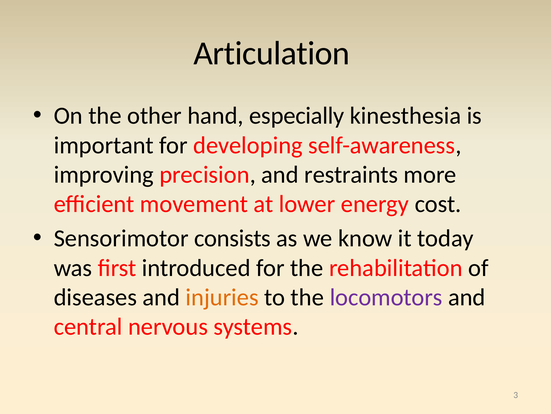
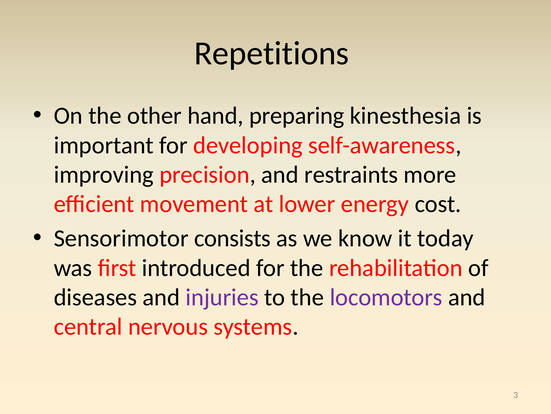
Articulation: Articulation -> Repetitions (272, 53)
especially: especially -> preparing (297, 116)
injuries colour: orange -> purple (222, 297)
